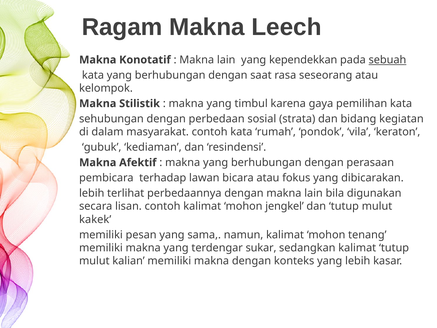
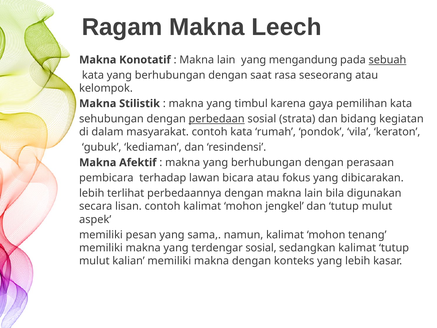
kependekkan: kependekkan -> mengandung (303, 60)
perbedaan underline: none -> present (217, 119)
kakek: kakek -> aspek (95, 219)
terdengar sukar: sukar -> sosial (261, 248)
